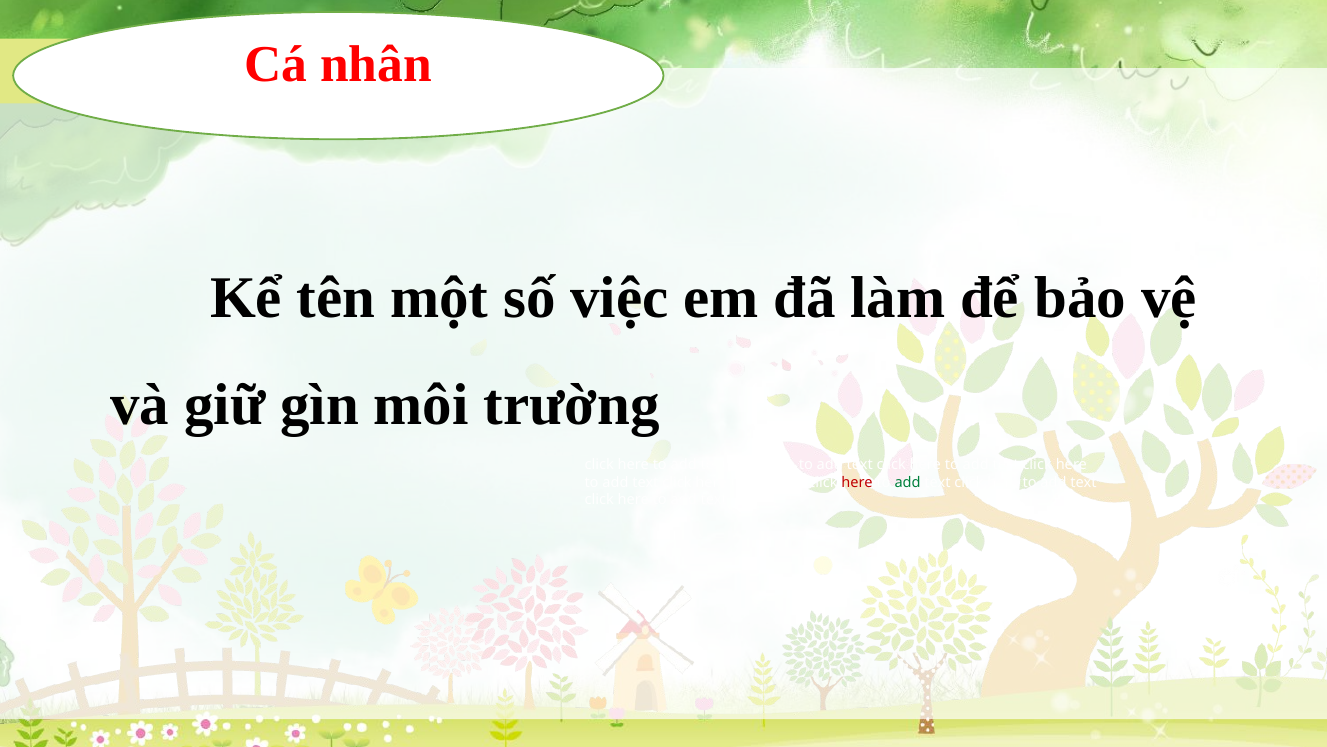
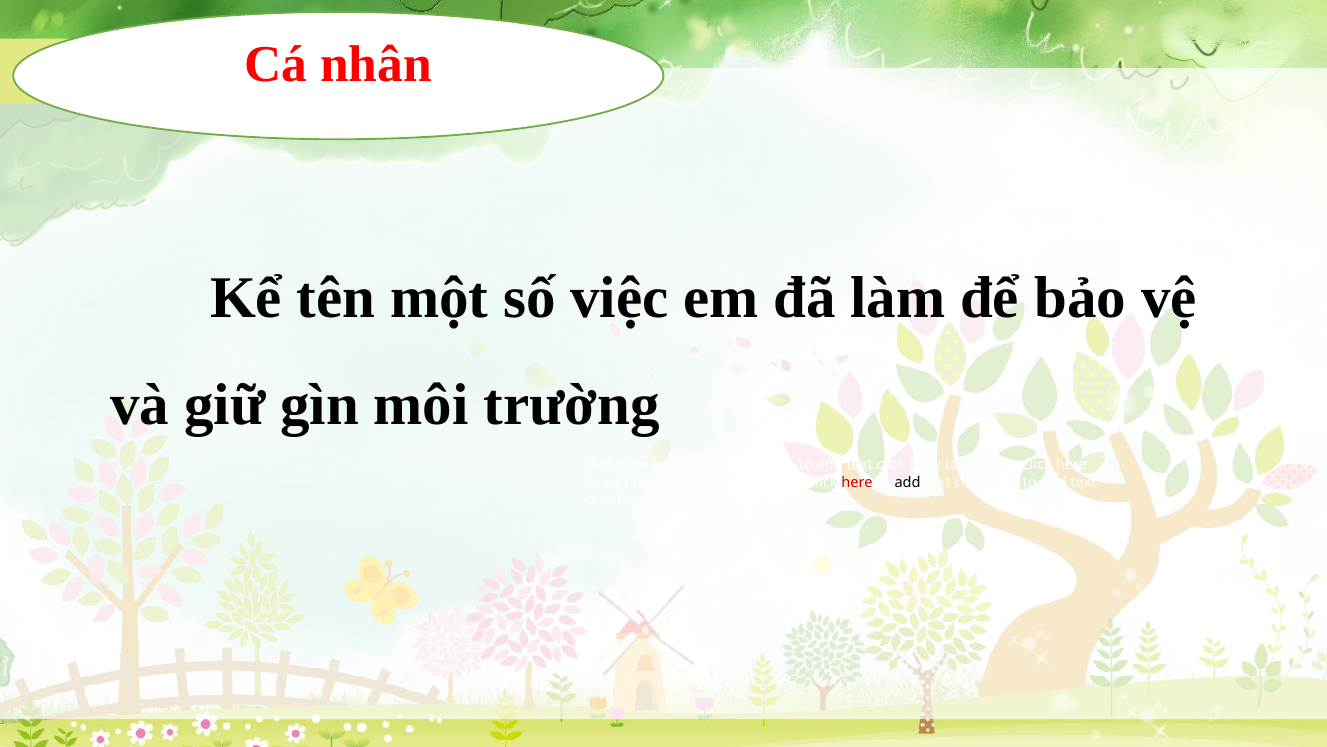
add colour: green -> black (908, 482)
